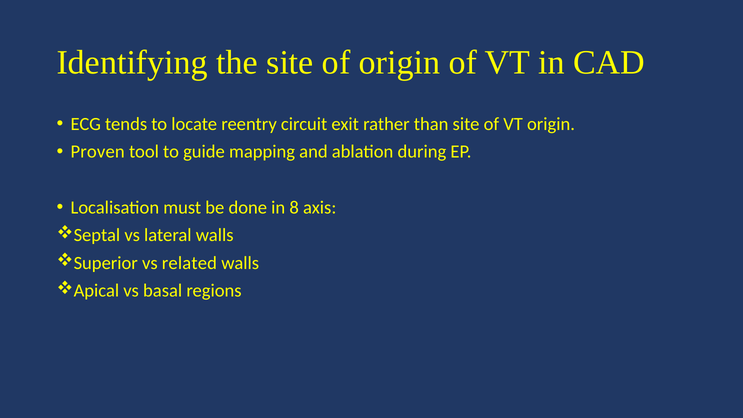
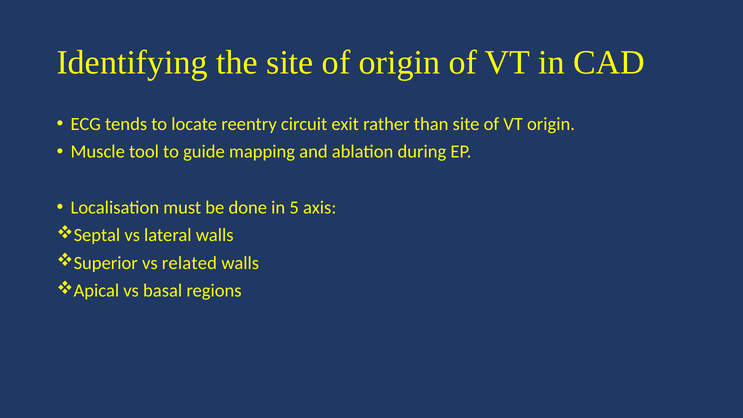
Proven: Proven -> Muscle (98, 152)
8: 8 -> 5 (294, 207)
